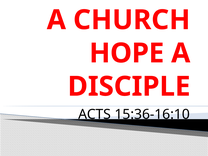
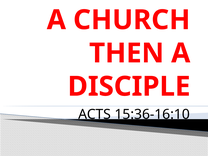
HOPE: HOPE -> THEN (127, 53)
